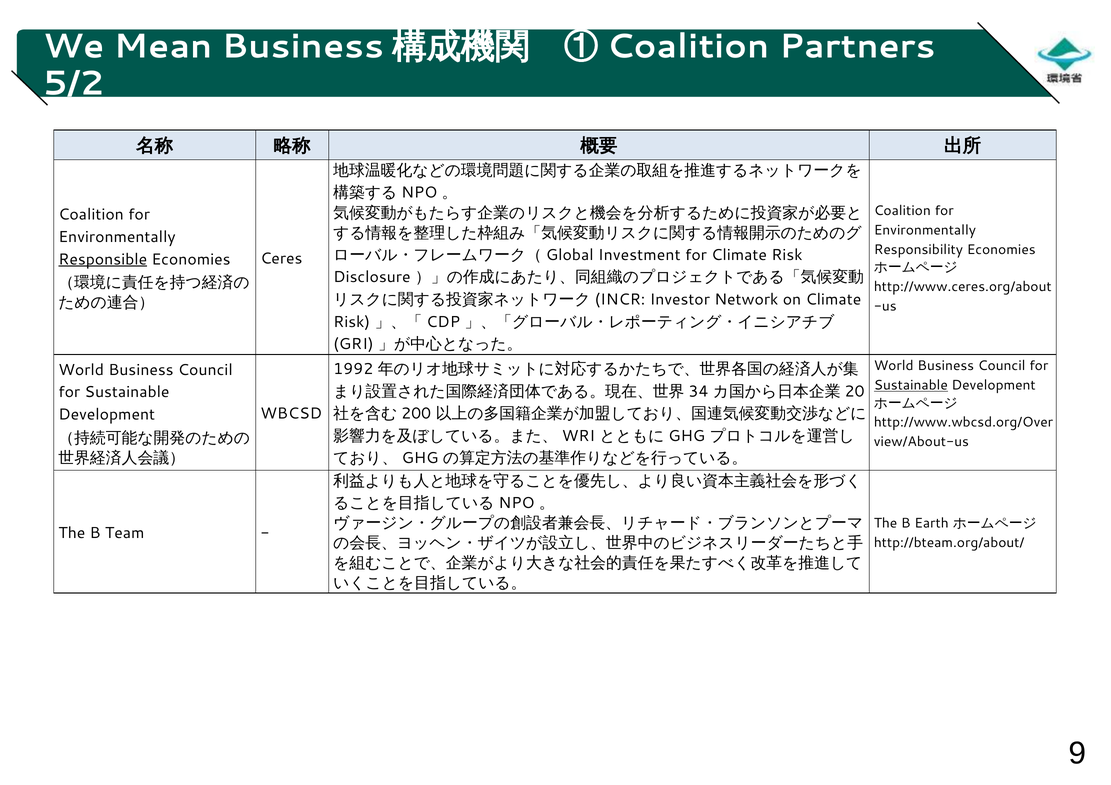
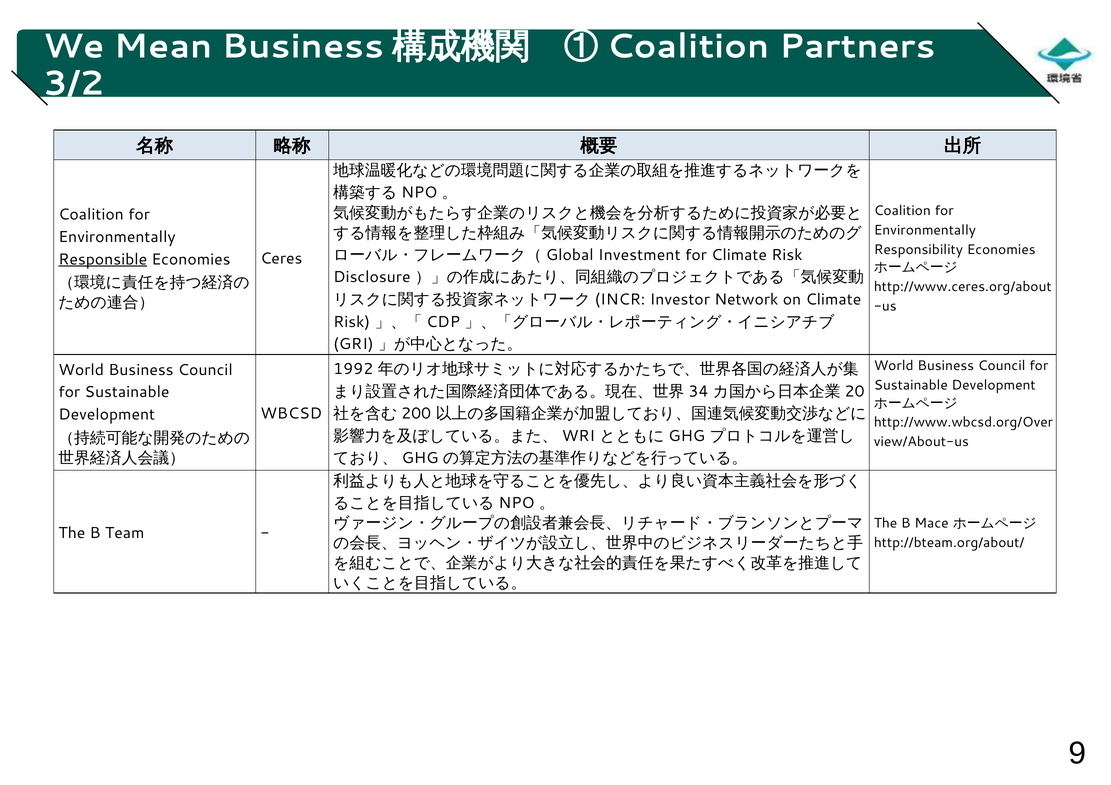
5/2: 5/2 -> 3/2 (74, 83)
Sustainable underline: present -> none (911, 386)
Earth: Earth -> Mace (931, 523)
